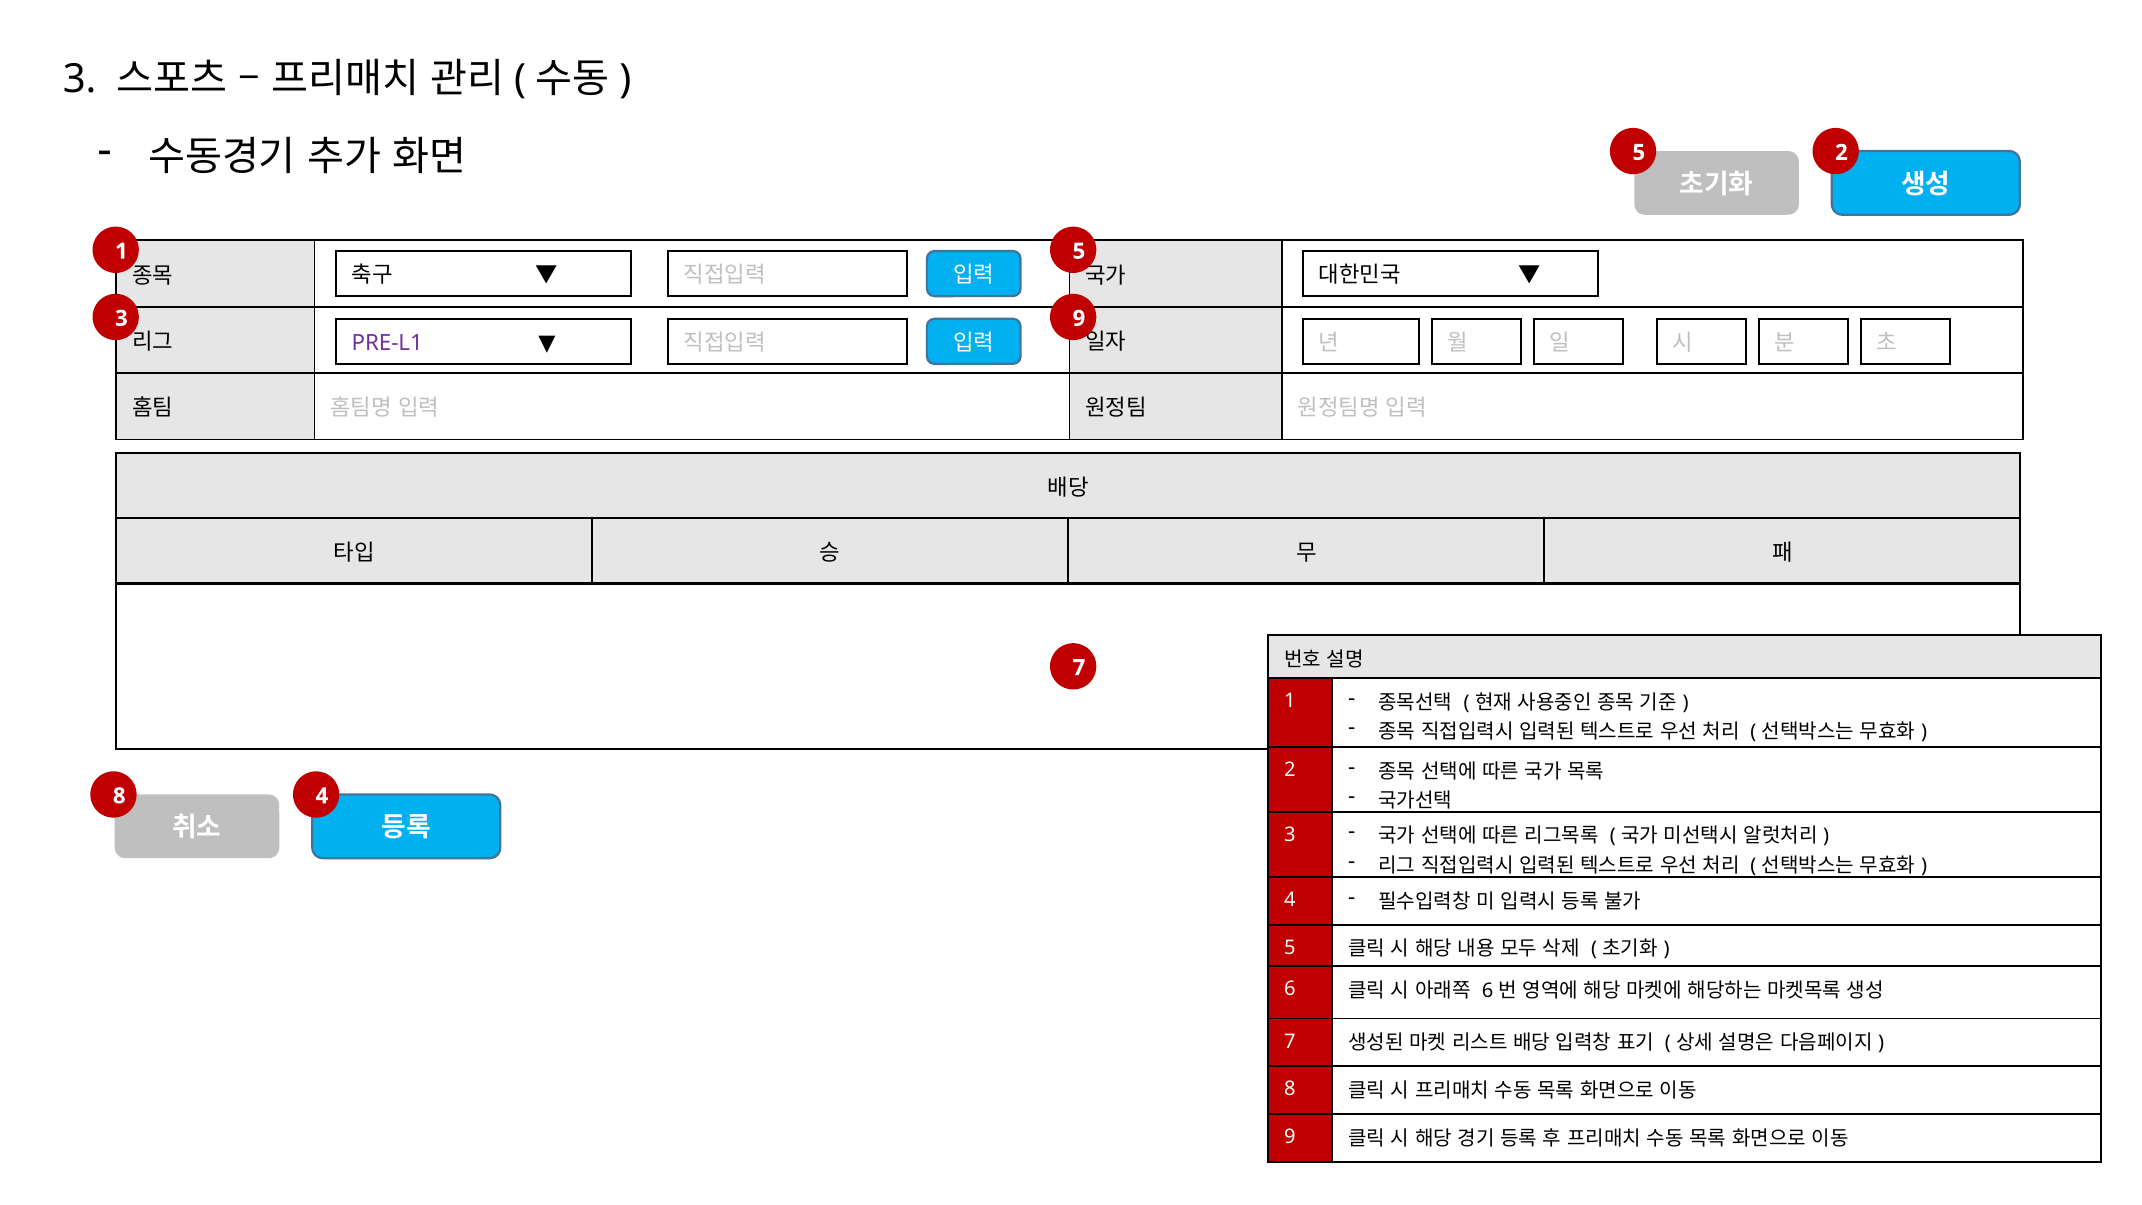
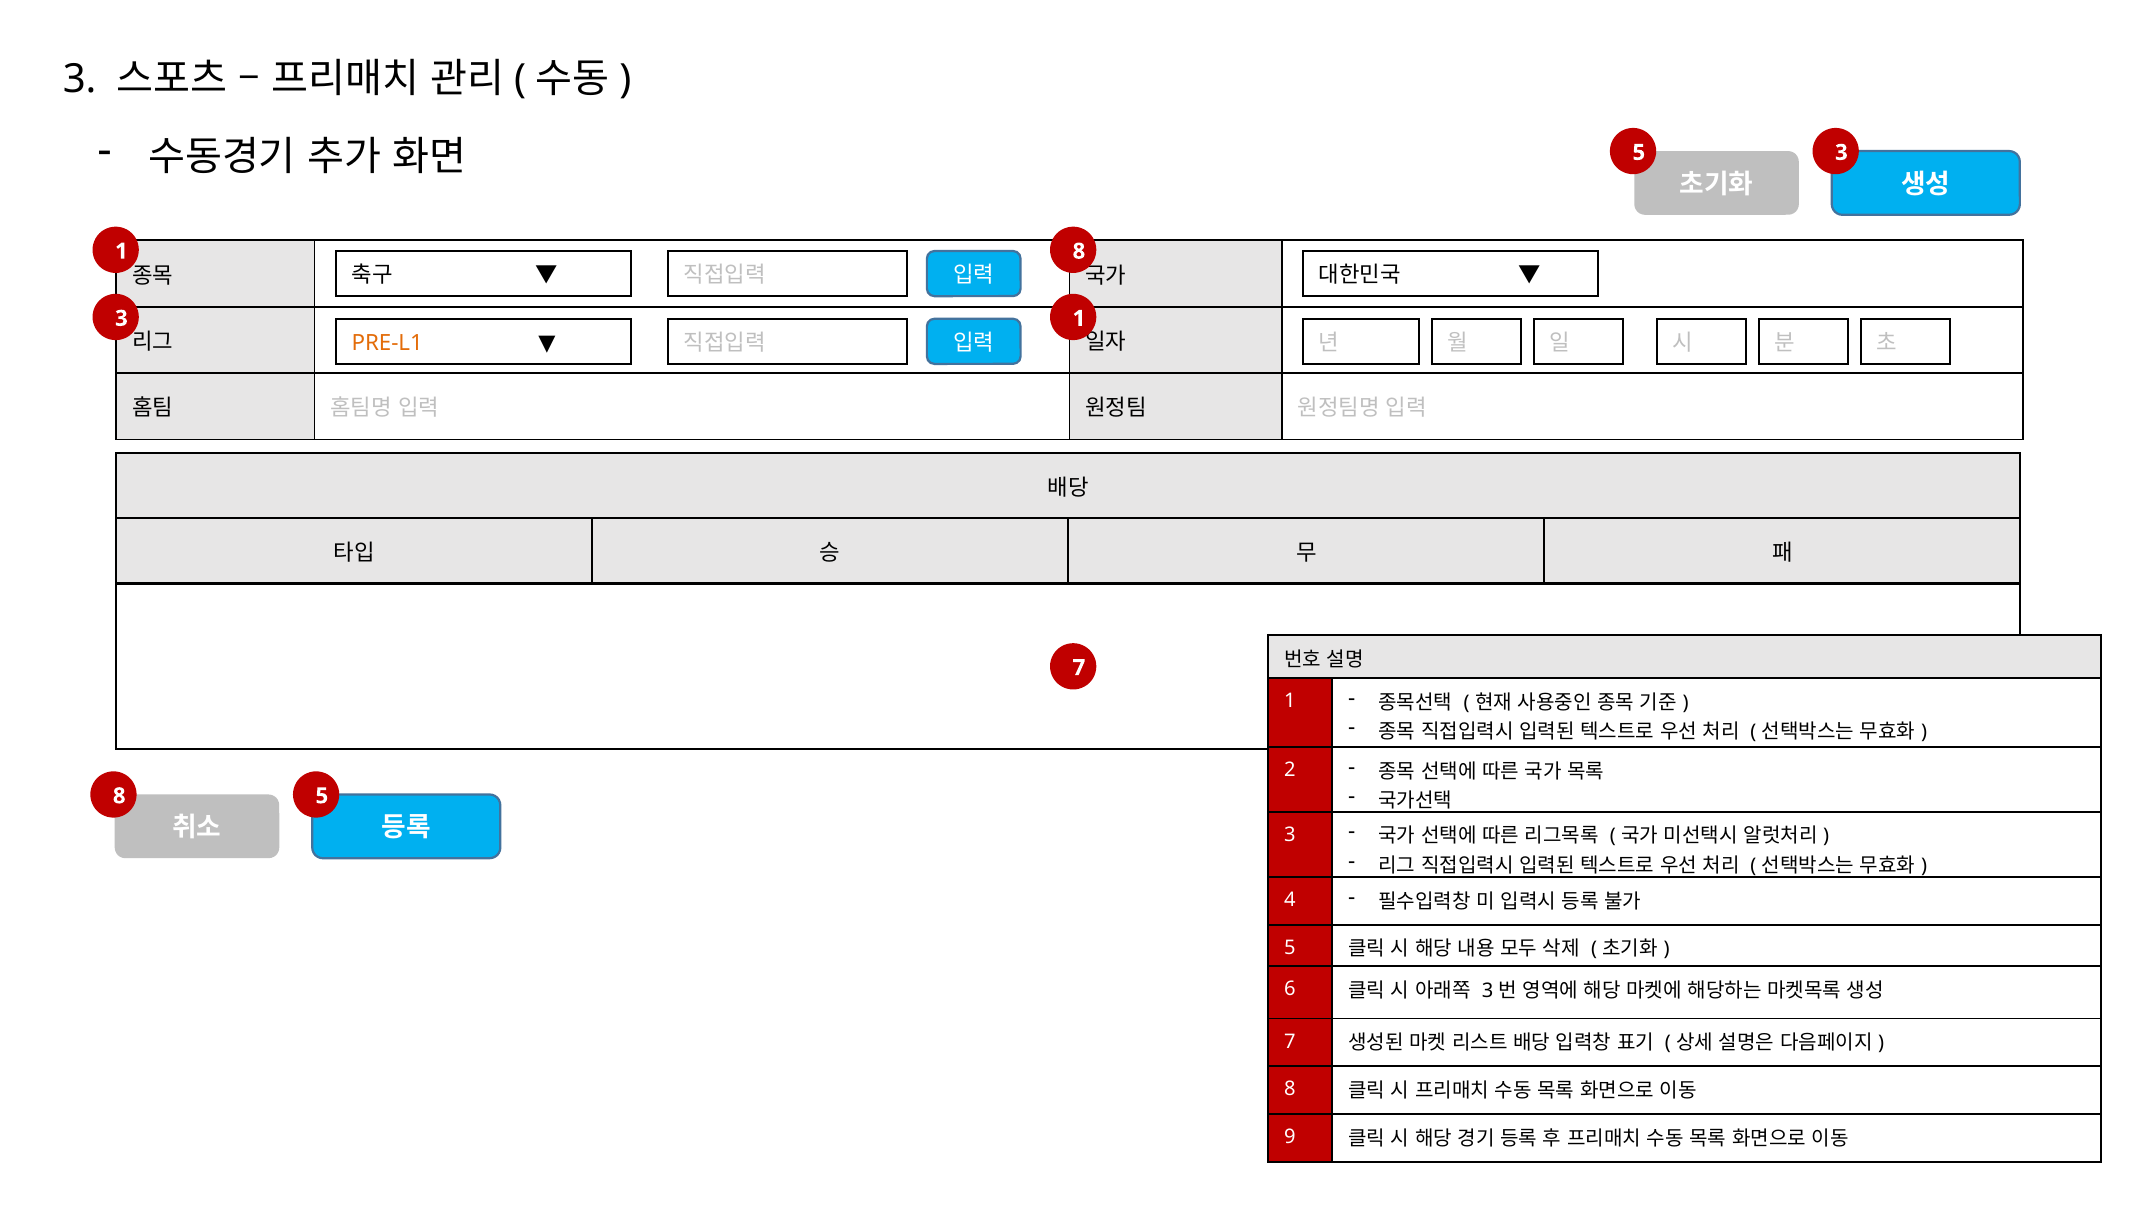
5 2: 2 -> 3 (1841, 153)
1 5: 5 -> 8 (1079, 251)
3 9: 9 -> 1 (1079, 318)
PRE-L1 colour: purple -> orange (387, 343)
8 4: 4 -> 5 (322, 796)
6: 6 -> 3 (1488, 990)
